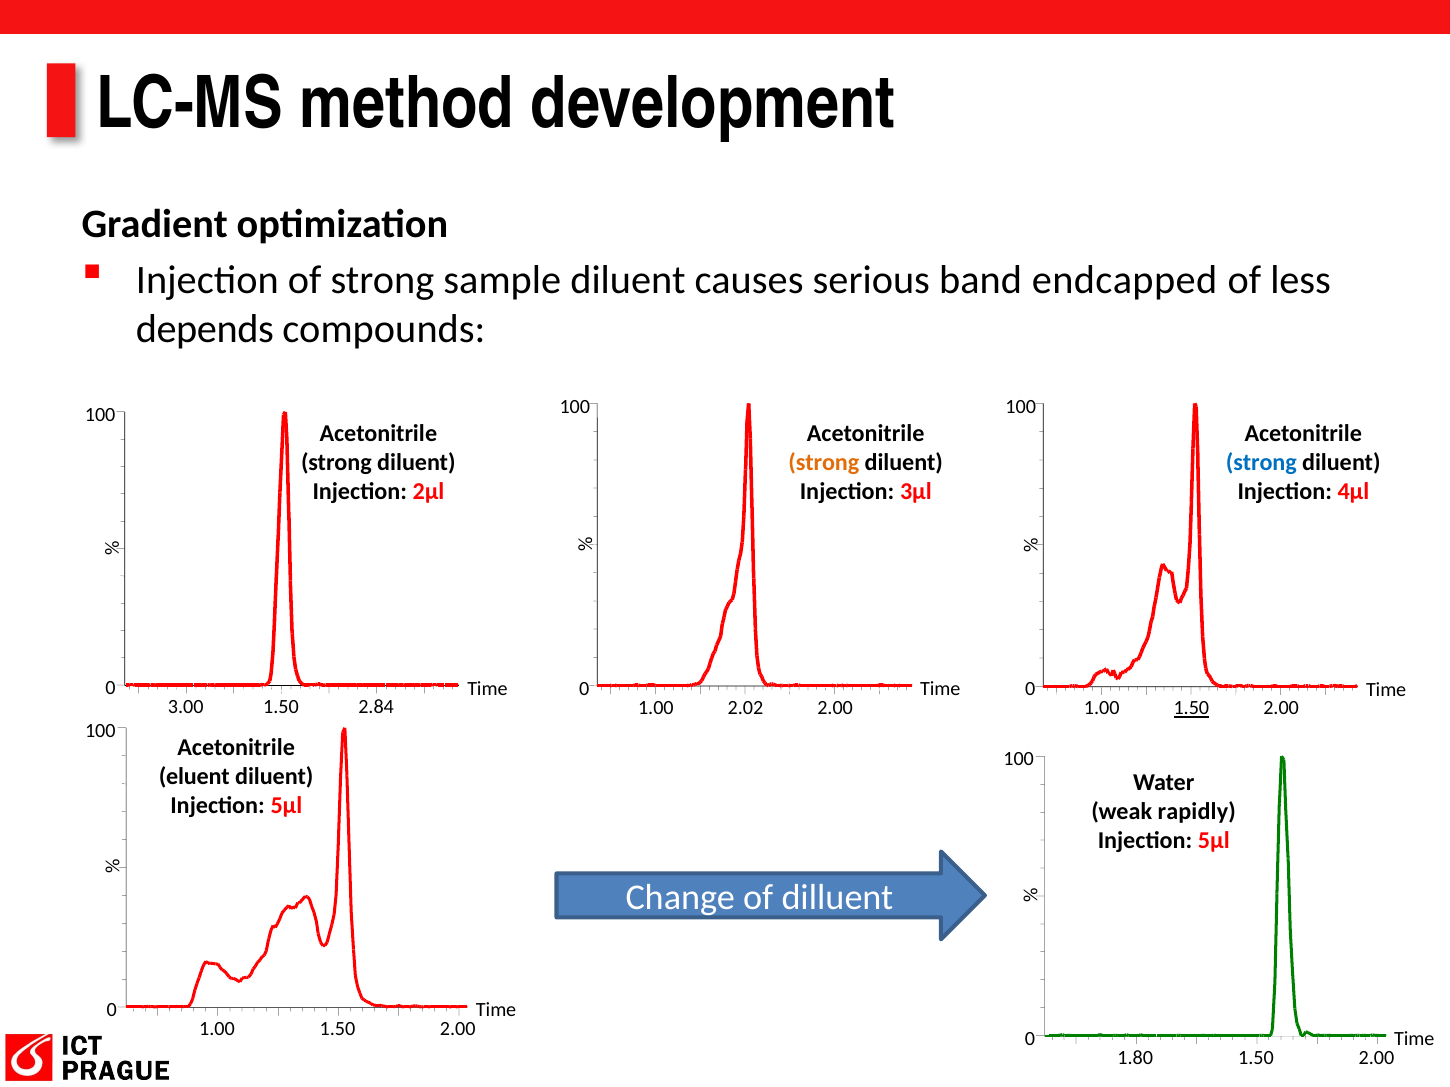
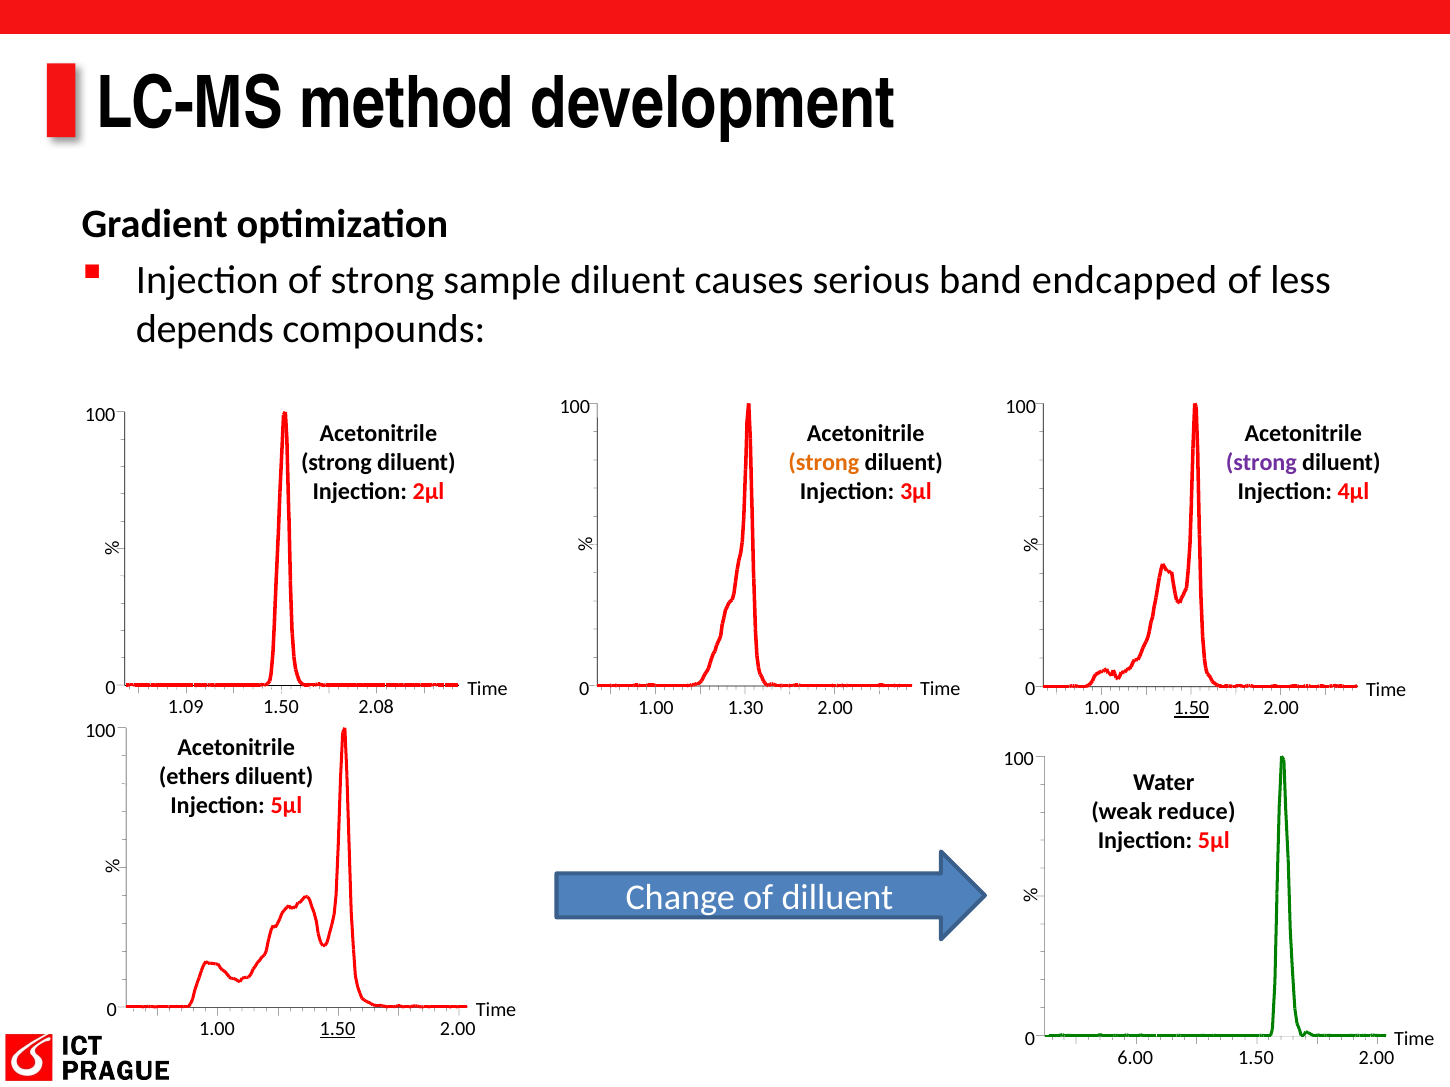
strong colour: blue -> purple (1261, 463)
3.00: 3.00 -> 1.09 (186, 707)
2.84: 2.84 -> 2.08 (376, 707)
2.02: 2.02 -> 1.30 (745, 708)
eluent: eluent -> ethers (194, 777)
rapidly: rapidly -> reduce (1197, 812)
1.50 underline: none -> present (337, 1030)
1.80: 1.80 -> 6.00 (1135, 1058)
